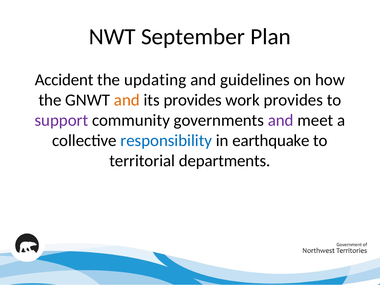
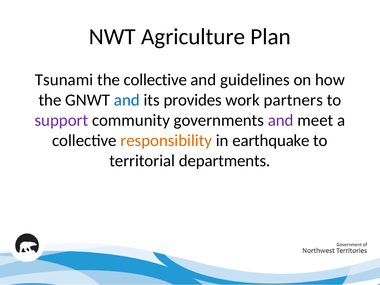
September: September -> Agriculture (193, 37)
Accident: Accident -> Tsunami (64, 80)
the updating: updating -> collective (155, 80)
and colour: orange -> blue (127, 100)
work provides: provides -> partners (293, 100)
responsibility colour: blue -> orange (166, 141)
